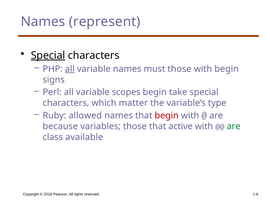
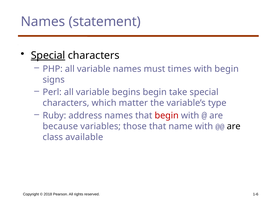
represent: represent -> statement (105, 22)
all underline: present -> none (70, 69)
must those: those -> times (180, 69)
scopes: scopes -> begins (126, 92)
allowed: allowed -> address (85, 116)
active: active -> name (181, 127)
are colour: green -> black (234, 127)
